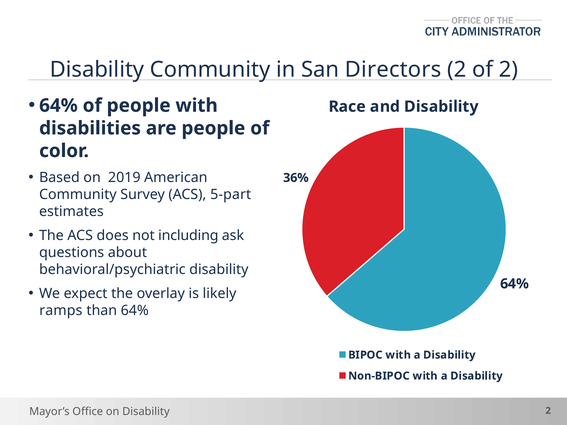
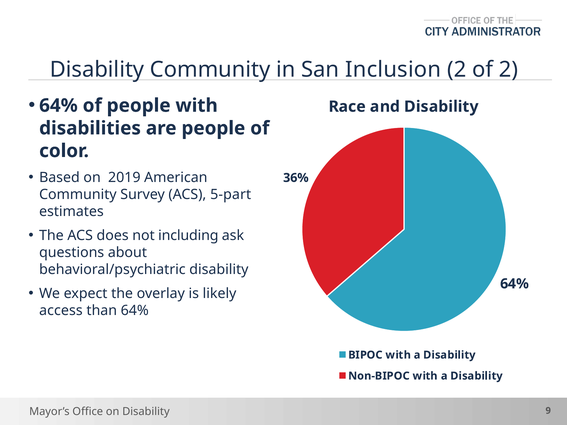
Directors: Directors -> Inclusion (393, 70)
ramps: ramps -> access (61, 311)
Disability 2: 2 -> 9 (548, 411)
